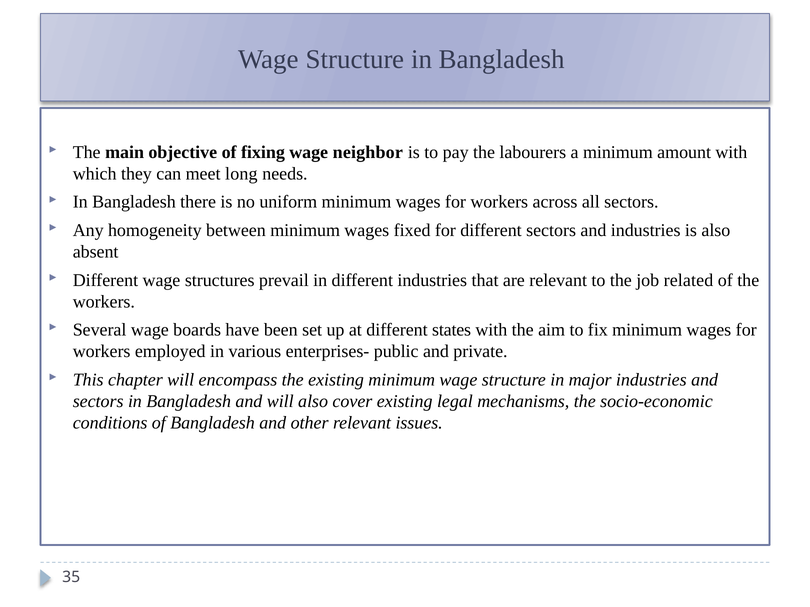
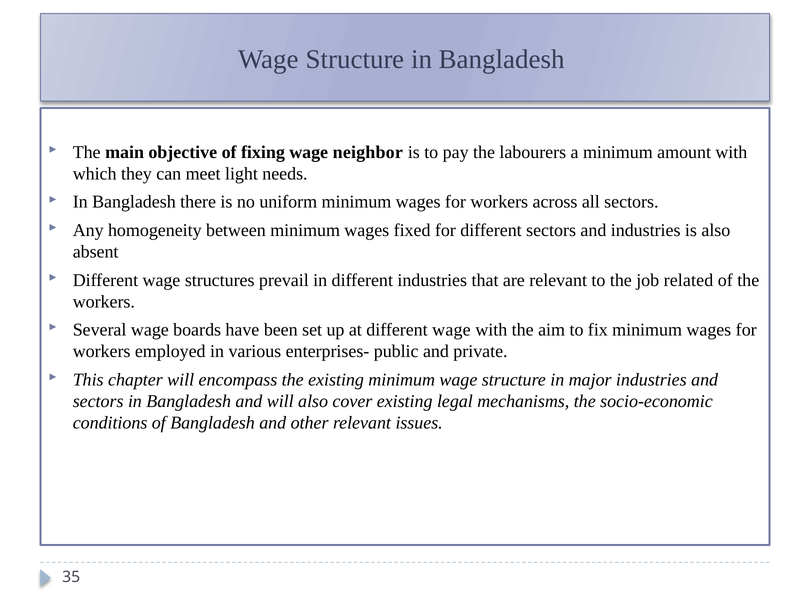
long: long -> light (241, 174)
at different states: states -> wage (451, 330)
